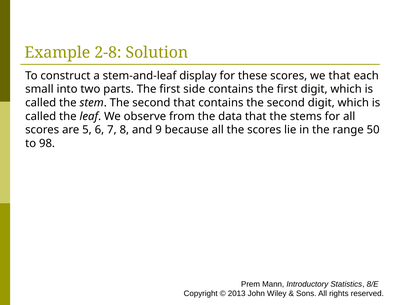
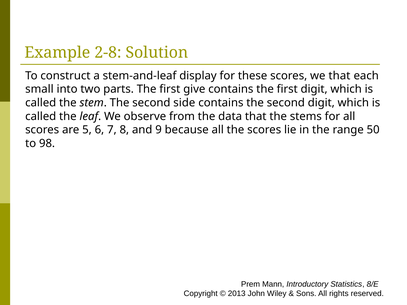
side: side -> give (194, 89)
second that: that -> side (184, 103)
